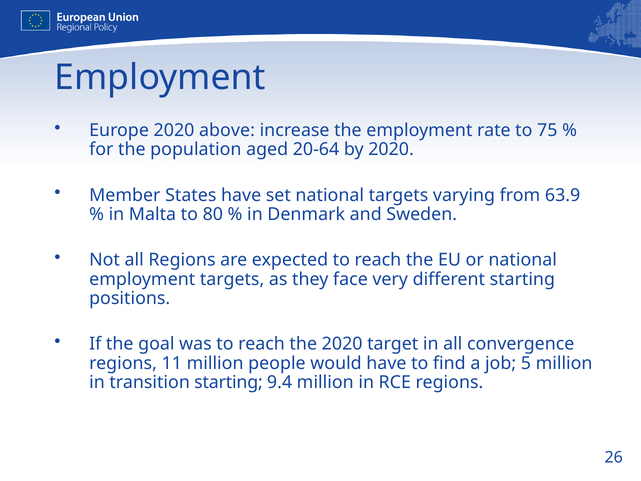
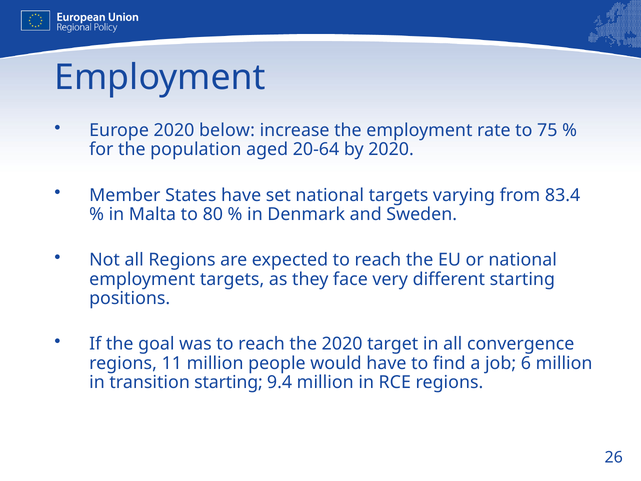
above: above -> below (227, 130)
63.9: 63.9 -> 83.4 (563, 195)
5: 5 -> 6 (526, 363)
